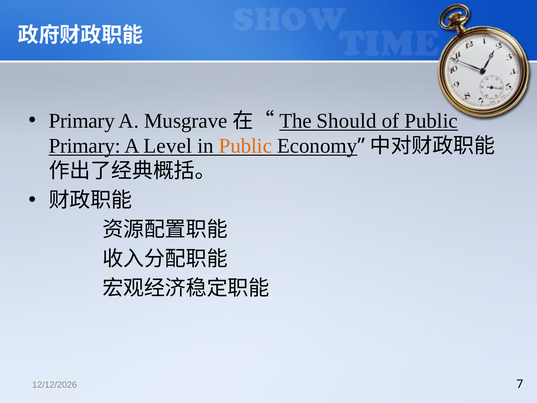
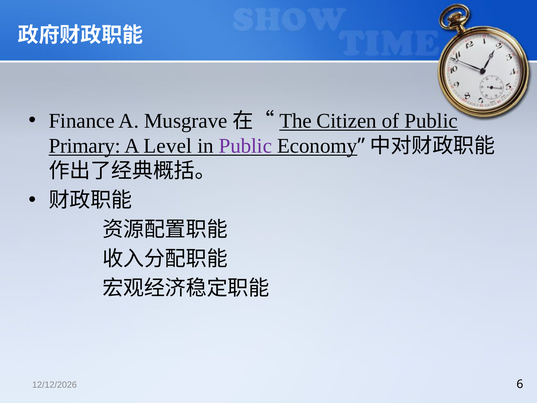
Primary: Primary -> Finance (82, 121)
Should: Should -> Citizen (347, 121)
Public colour: orange -> purple (245, 146)
7: 7 -> 6 (520, 384)
